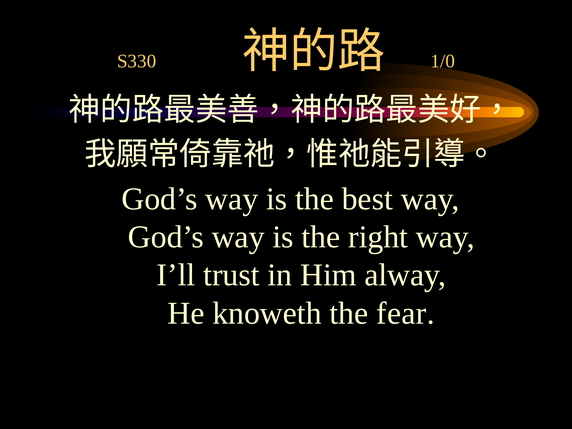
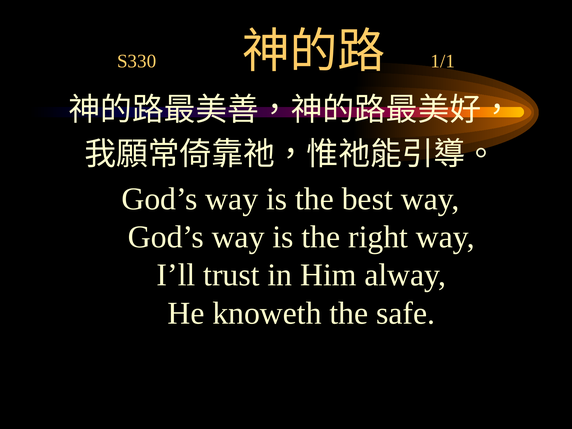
1/0: 1/0 -> 1/1 (443, 61)
fear: fear -> safe (406, 313)
